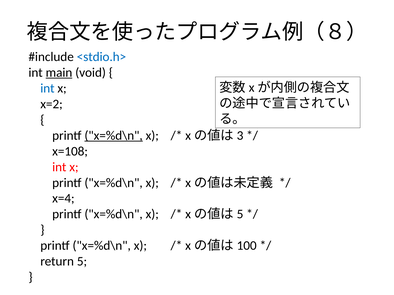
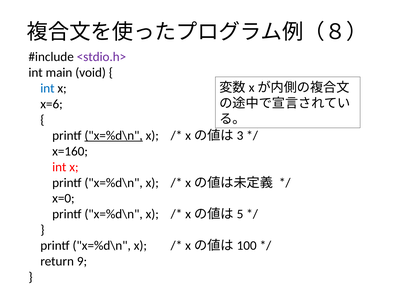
<stdio.h> colour: blue -> purple (101, 57)
main underline: present -> none (59, 73)
x=2: x=2 -> x=6 (51, 104)
x=108: x=108 -> x=160 (70, 151)
x=4: x=4 -> x=0 (63, 199)
5: 5 -> 9 (82, 262)
